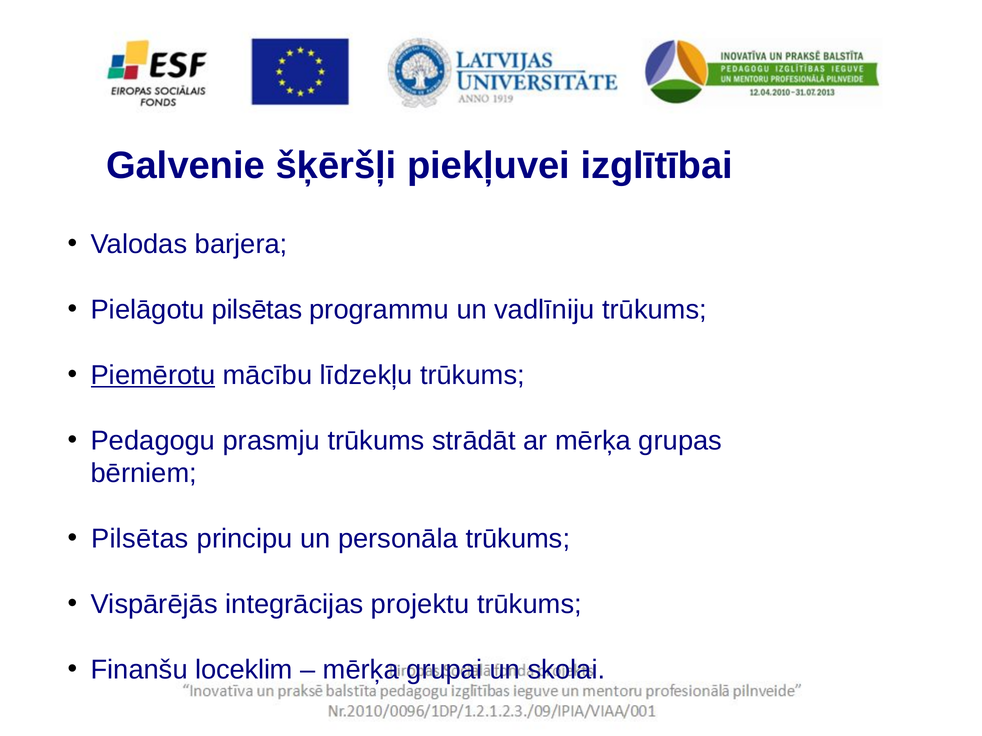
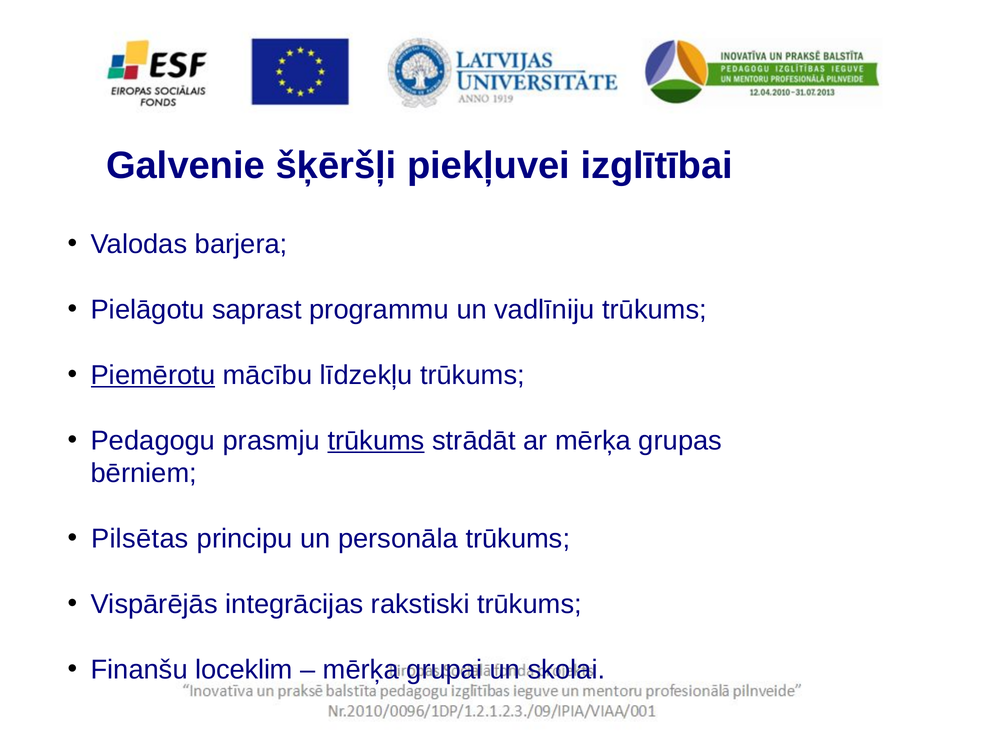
Pielāgotu pilsētas: pilsētas -> saprast (257, 310)
trūkums underline: none -> present (376, 441)
projektu: projektu -> rakstiski (420, 605)
